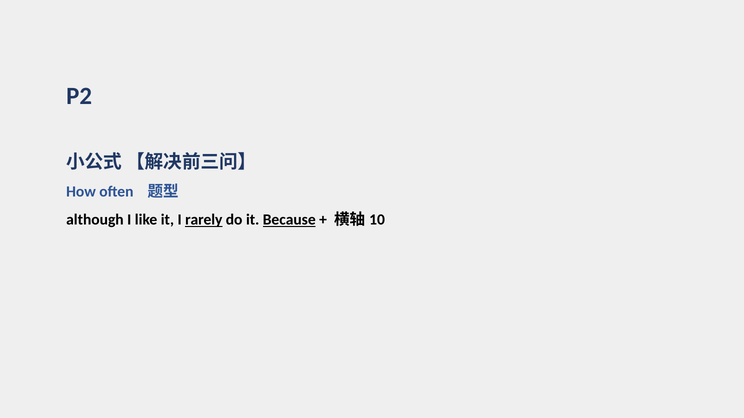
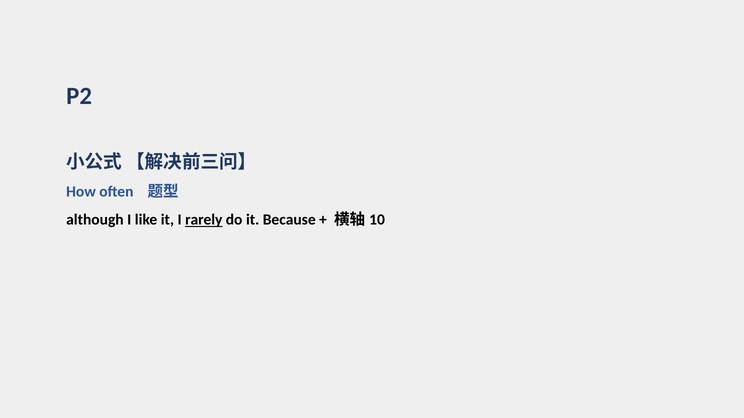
Because underline: present -> none (289, 220)
